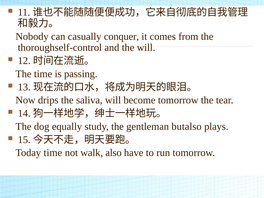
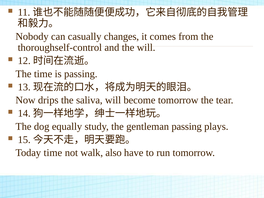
conquer: conquer -> changes (121, 37)
gentleman butalso: butalso -> passing (187, 126)
